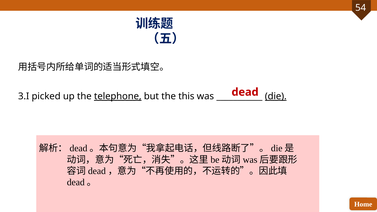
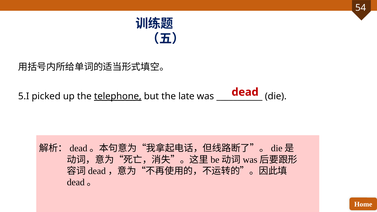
3.I: 3.I -> 5.I (24, 96)
this: this -> late (186, 96)
die underline: present -> none (276, 96)
